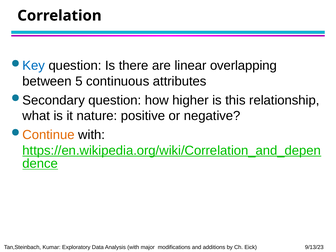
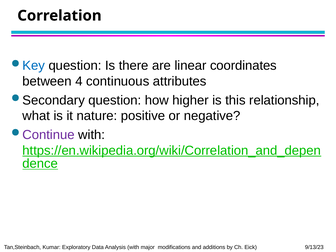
overlapping: overlapping -> coordinates (243, 66)
5: 5 -> 4 (79, 81)
Continue colour: orange -> purple (49, 135)
